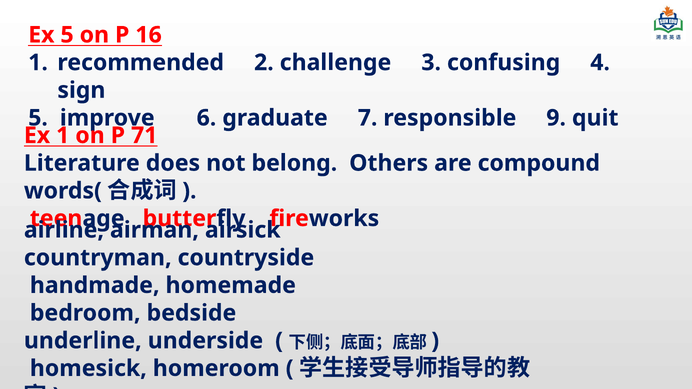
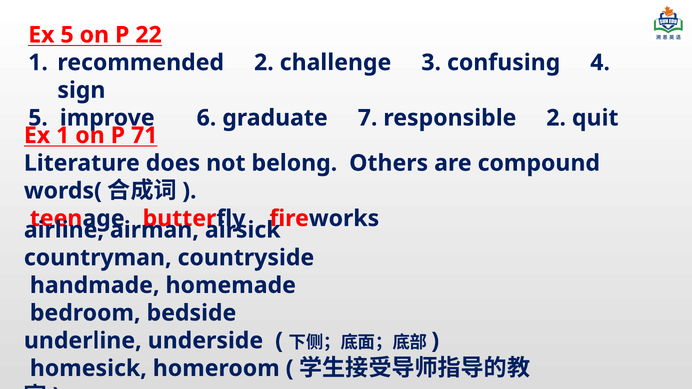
16: 16 -> 22 (149, 35)
responsible 9: 9 -> 2 (556, 118)
